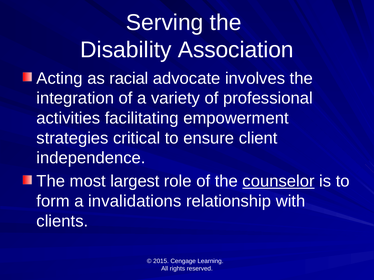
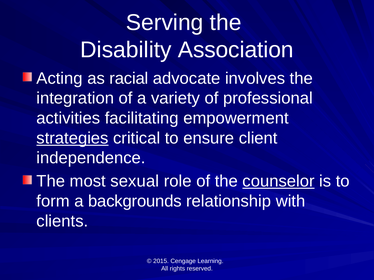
strategies underline: none -> present (73, 138)
largest: largest -> sexual (135, 182)
invalidations: invalidations -> backgrounds (135, 201)
